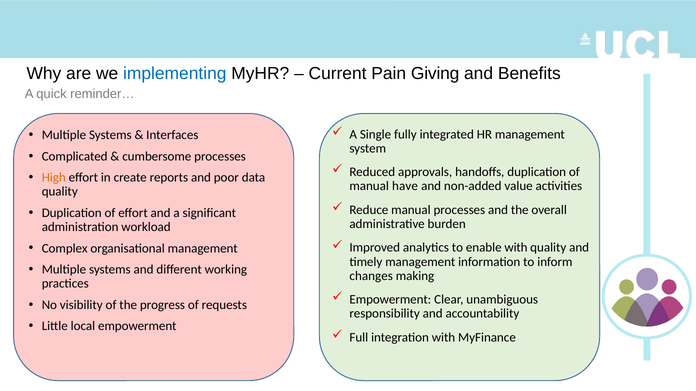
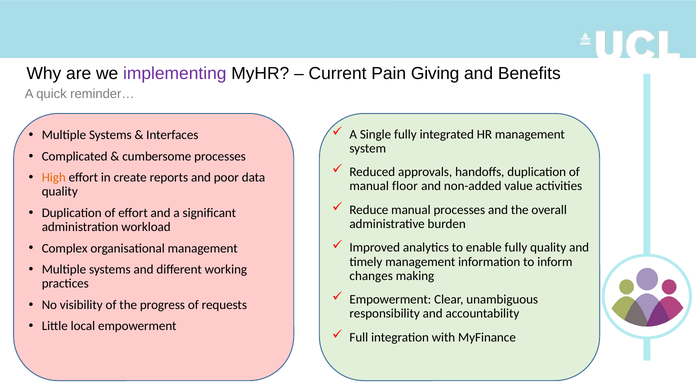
implementing colour: blue -> purple (175, 74)
have: have -> floor (405, 186)
enable with: with -> fully (516, 248)
